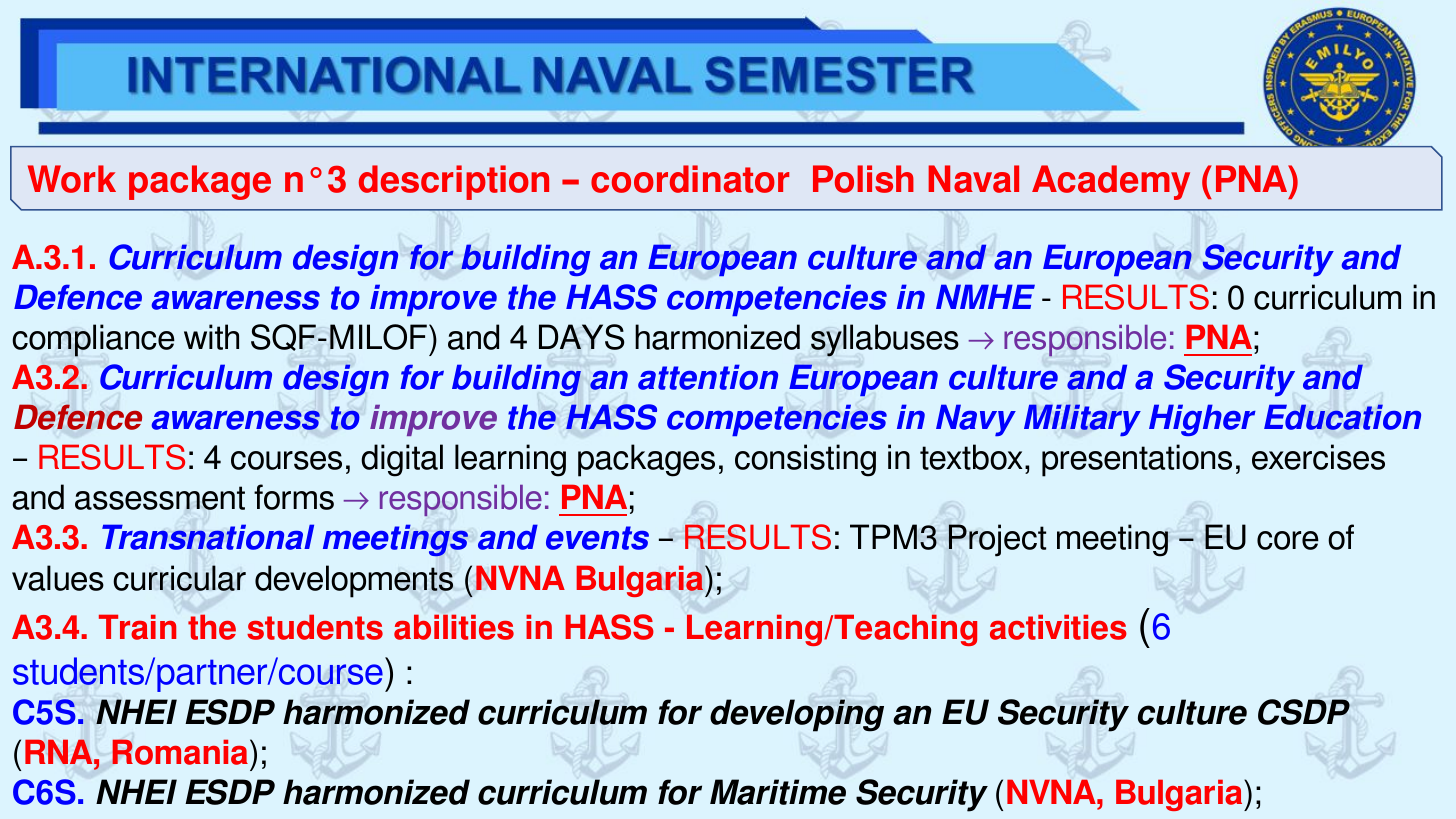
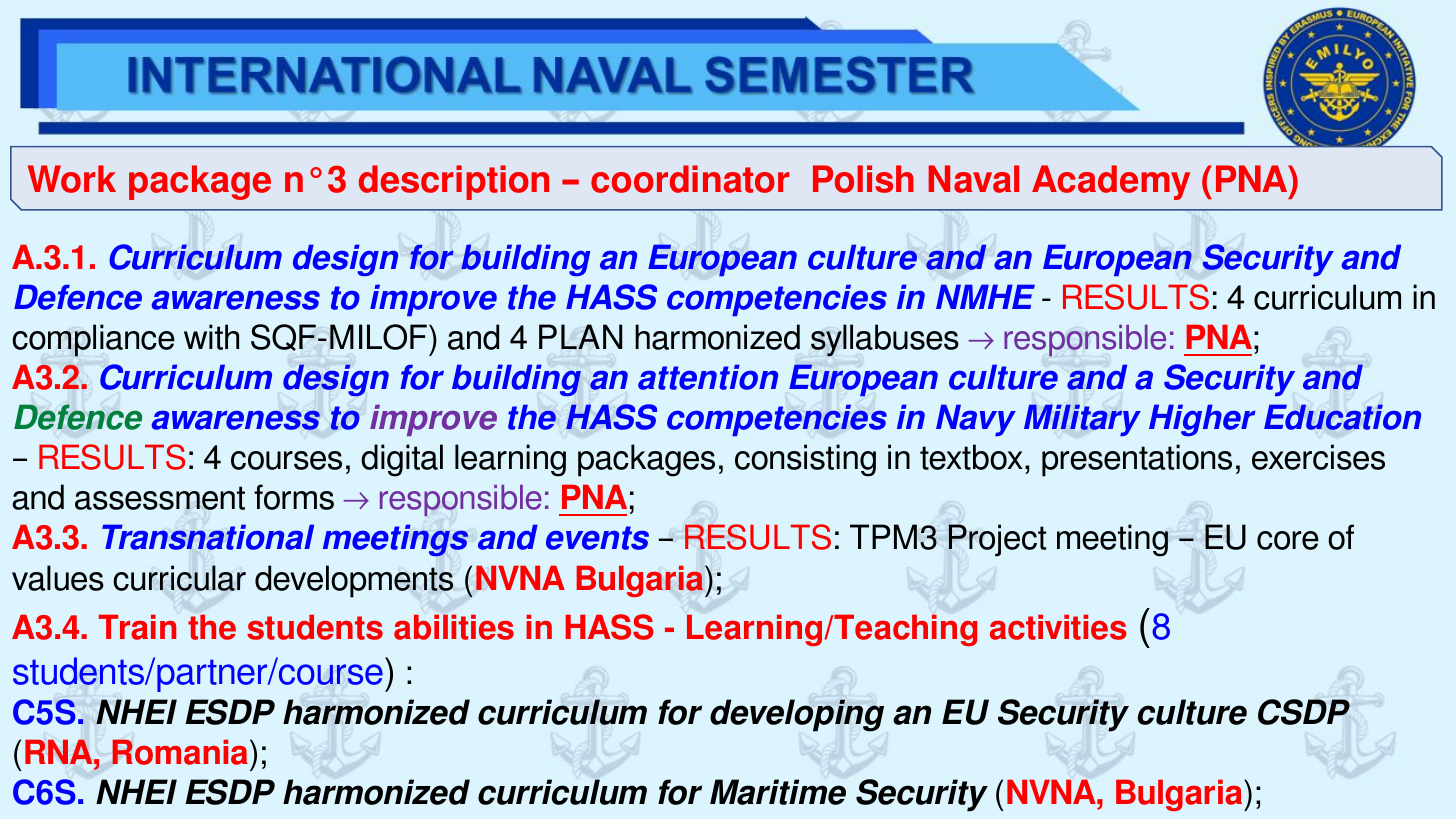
0: 0 -> 4 (1236, 299)
DAYS: DAYS -> PLAN (581, 339)
Defence colour: red -> green (76, 419)
6: 6 -> 8 (1161, 627)
